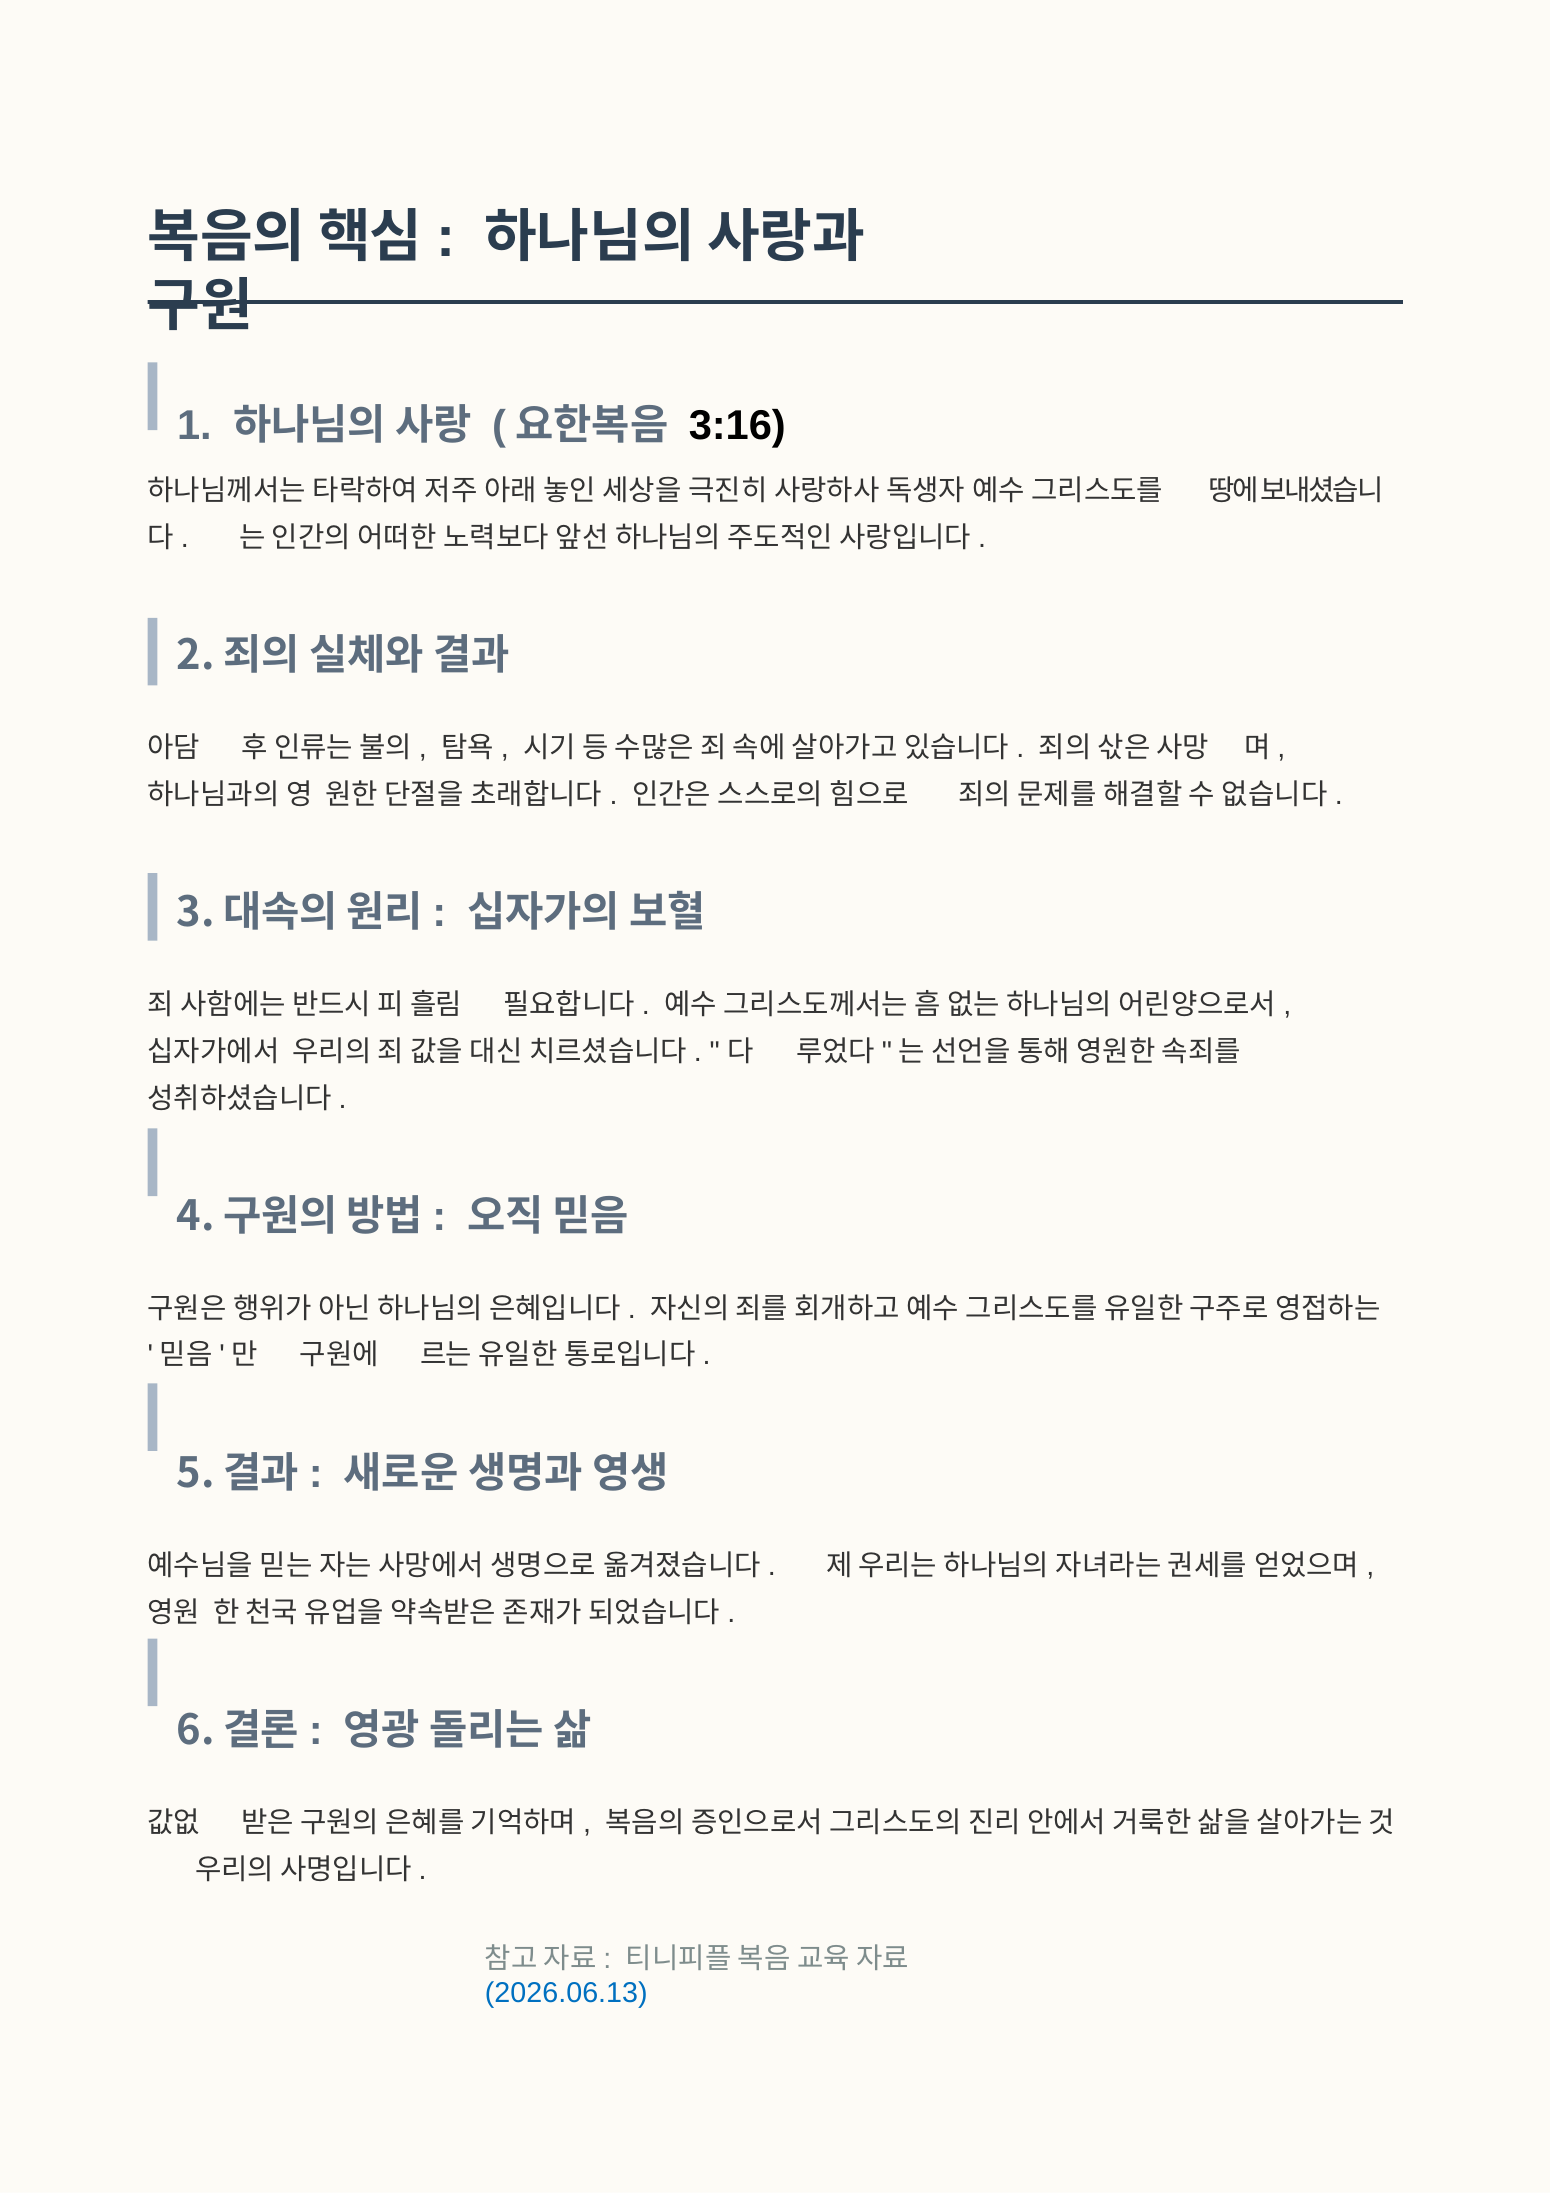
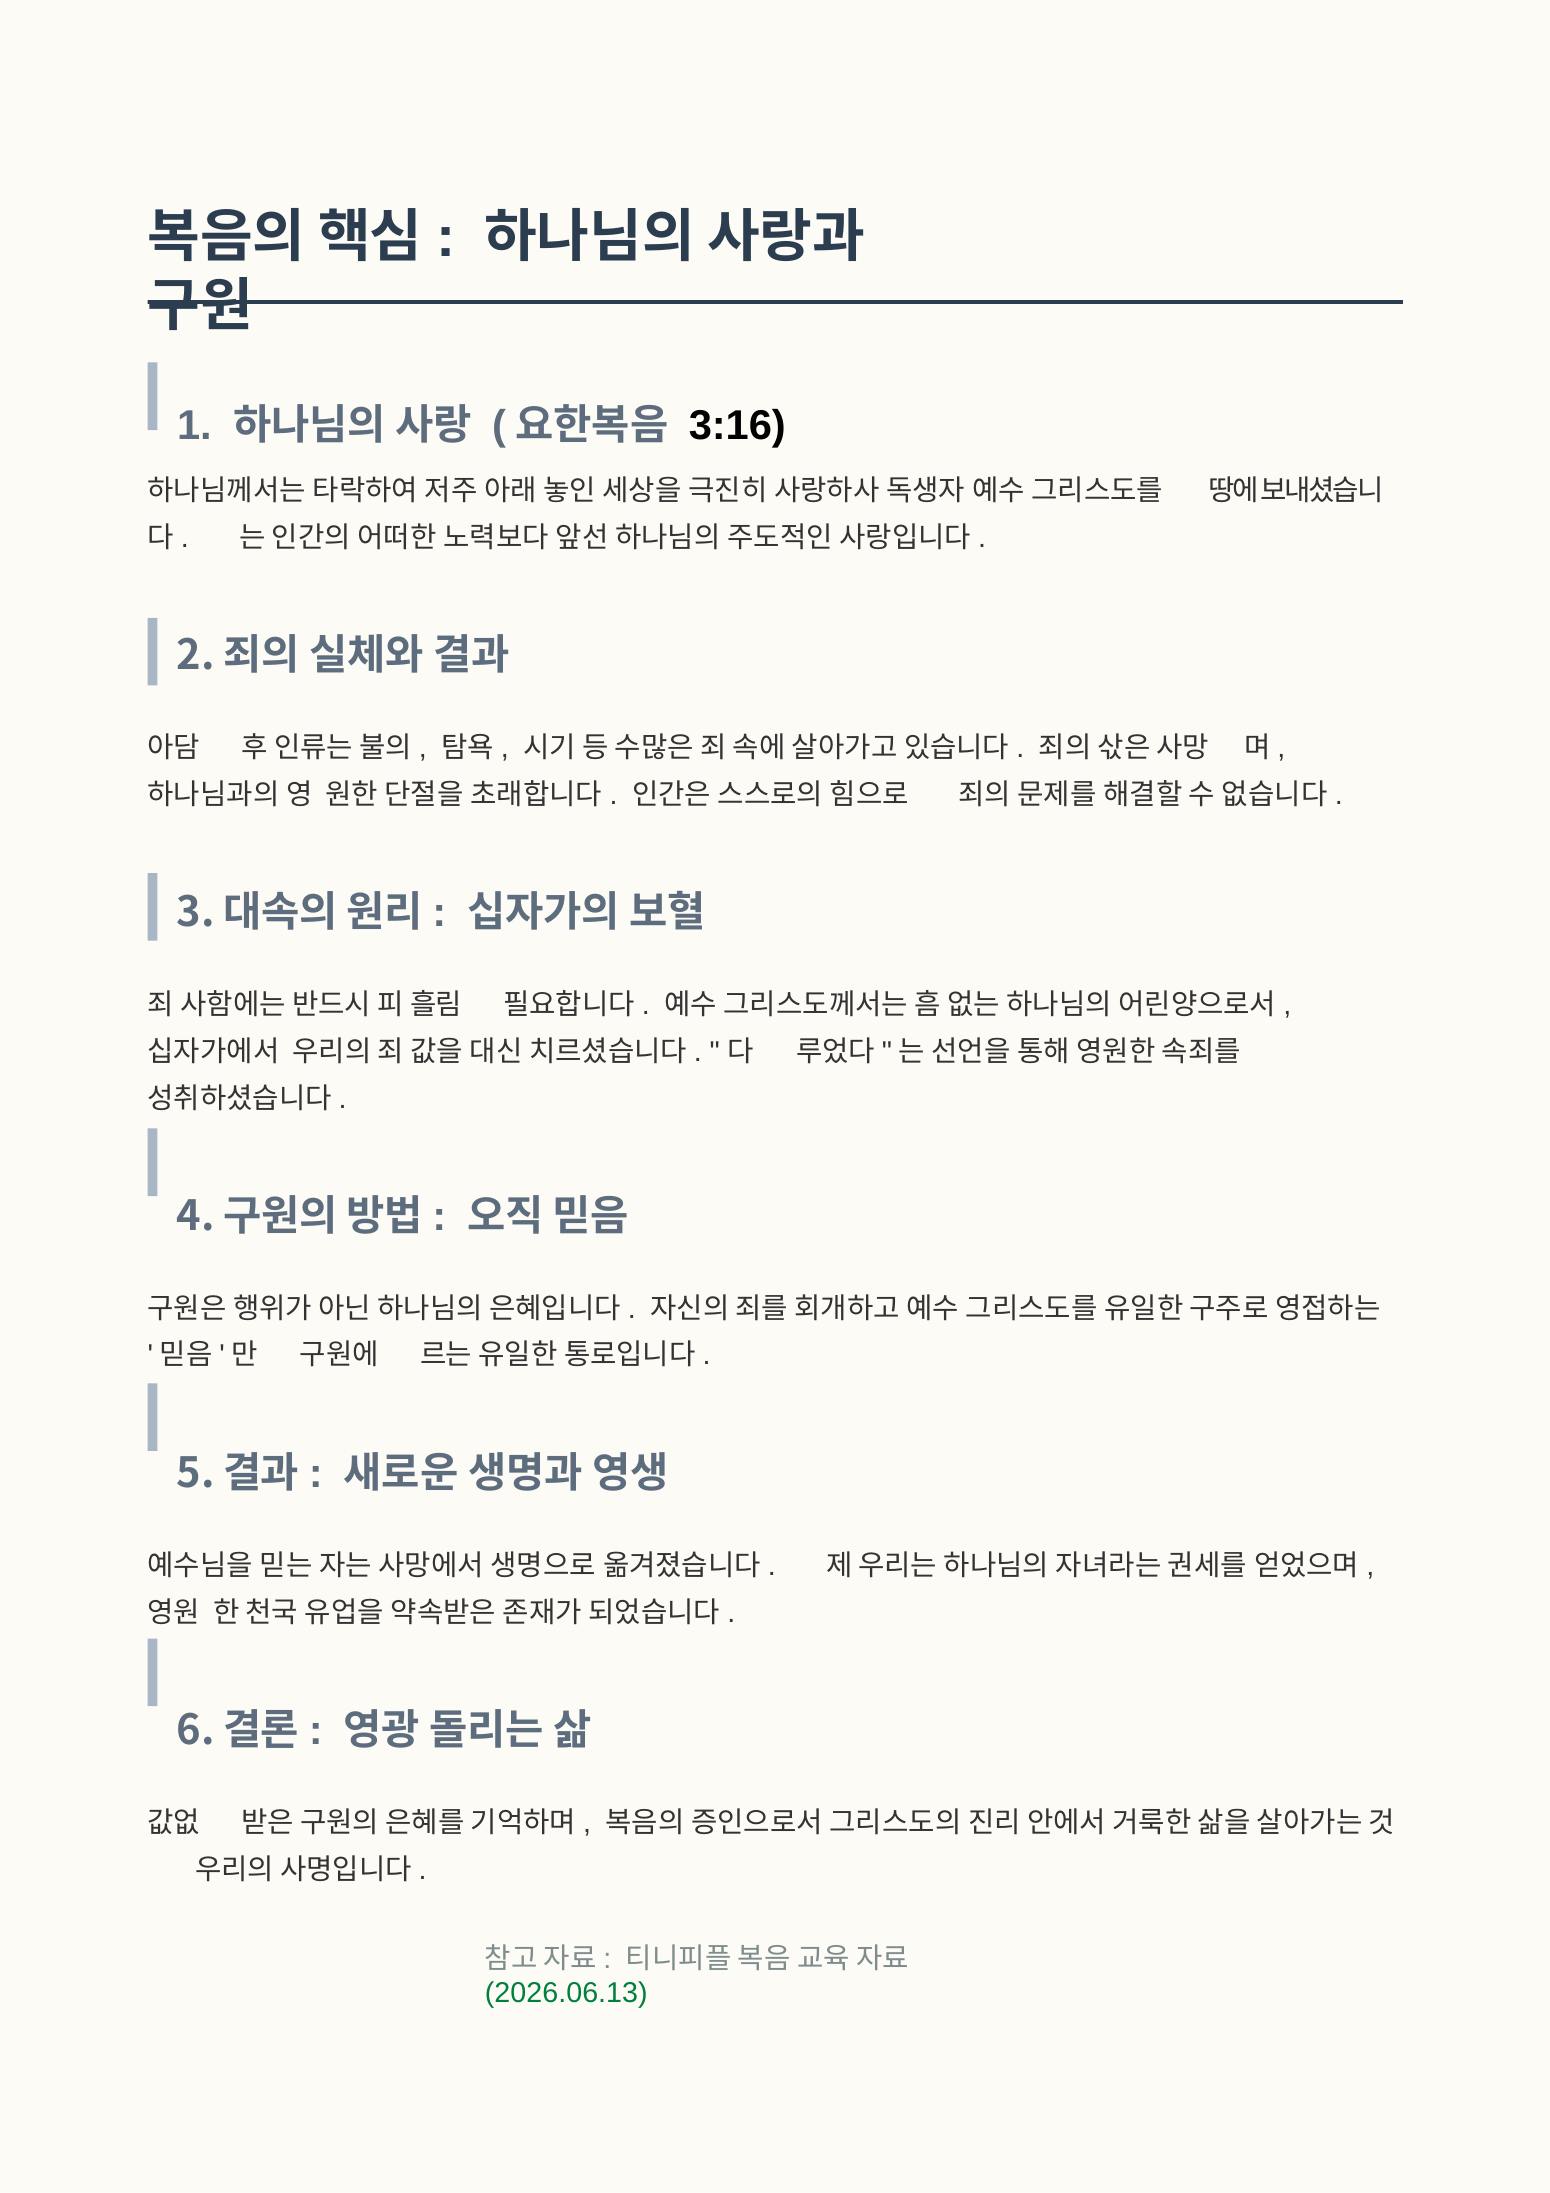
2026.06.13 colour: blue -> green (566, 1994)
